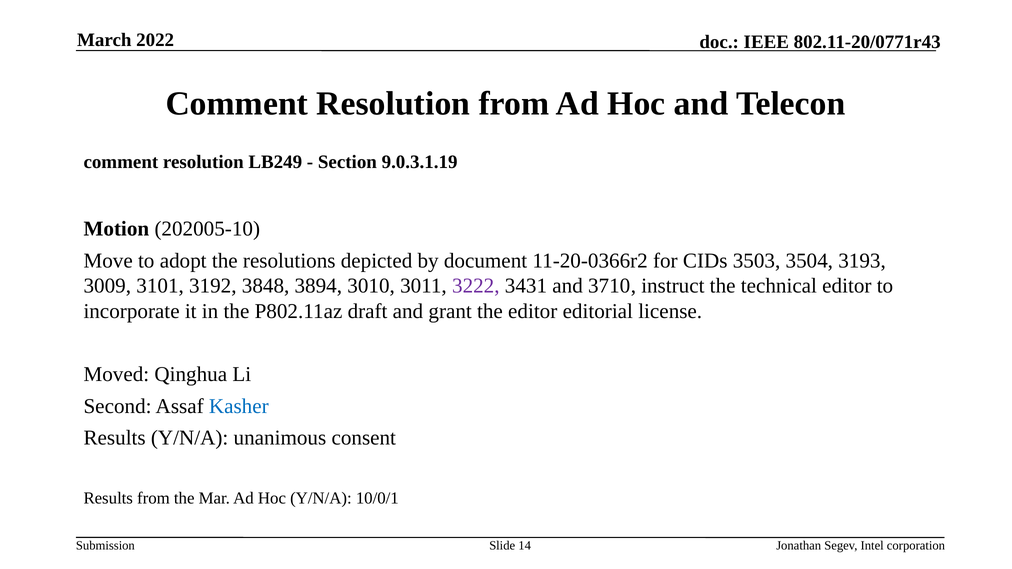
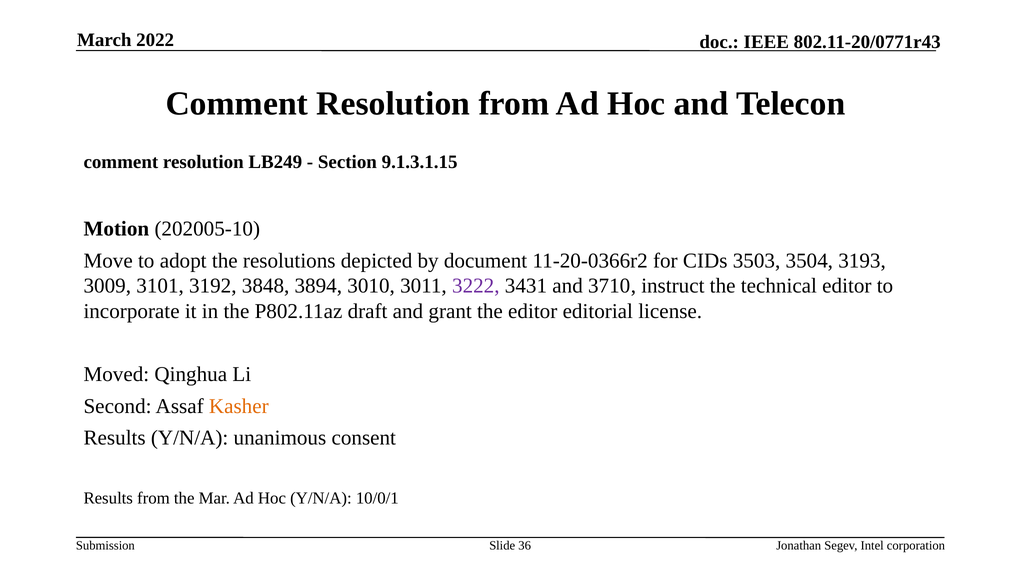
9.0.3.1.19: 9.0.3.1.19 -> 9.1.3.1.15 (420, 162)
Kasher colour: blue -> orange (239, 406)
14: 14 -> 36 (525, 546)
